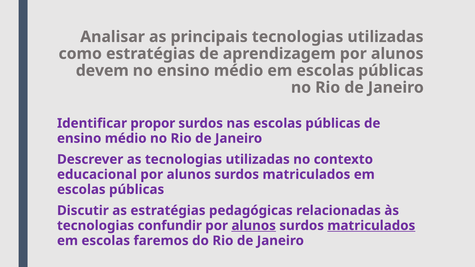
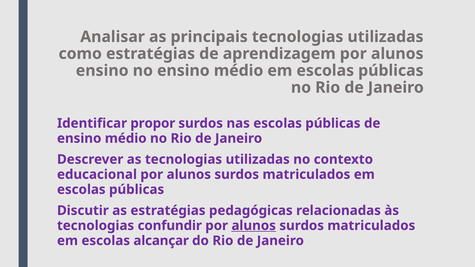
devem: devem -> ensino (102, 71)
matriculados underline: present -> none (371, 226)
faremos: faremos -> alcançar (161, 241)
